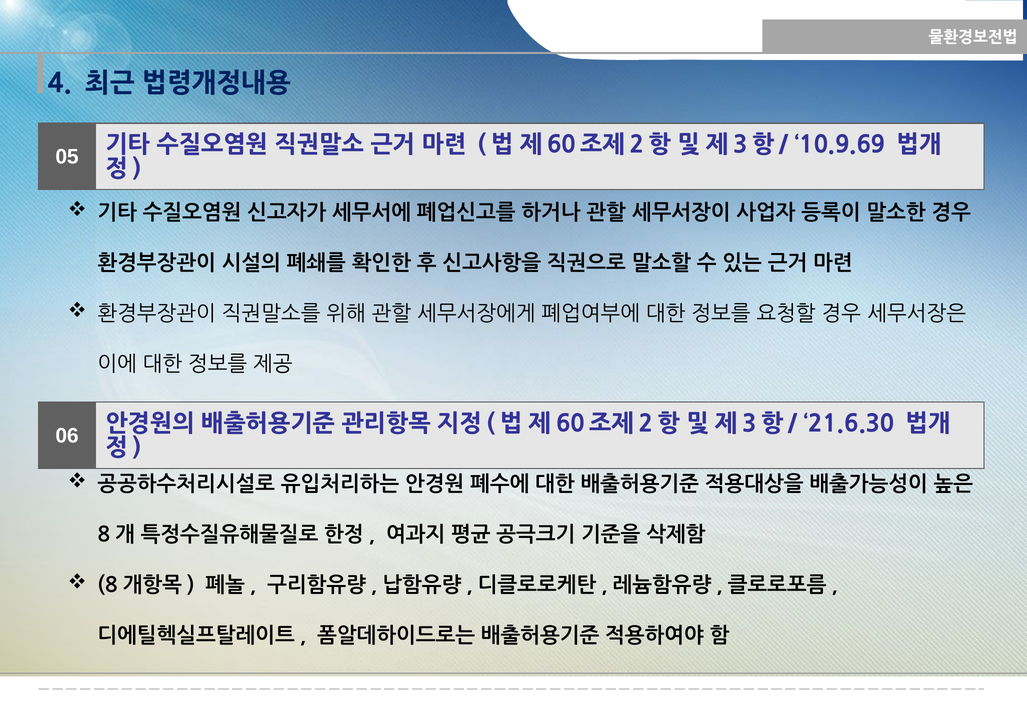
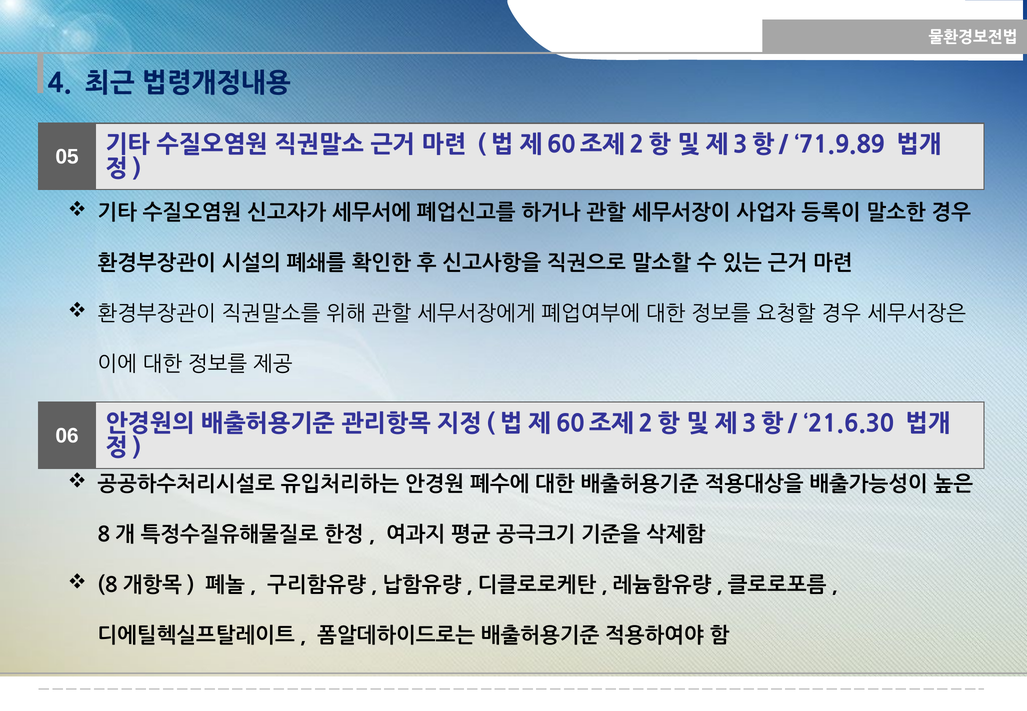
10.9.69: 10.9.69 -> 71.9.89 (840, 145)
